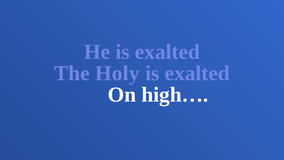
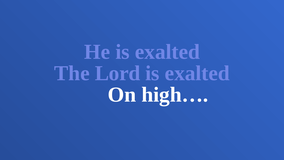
Holy: Holy -> Lord (118, 73)
